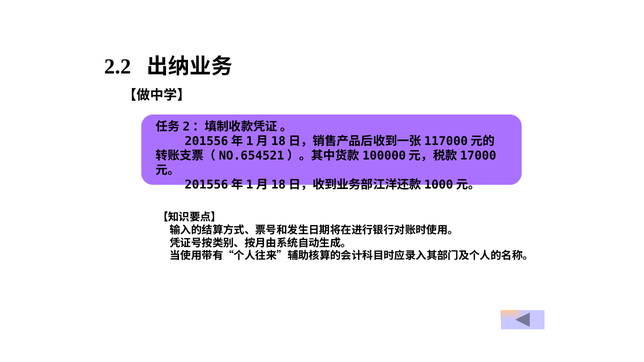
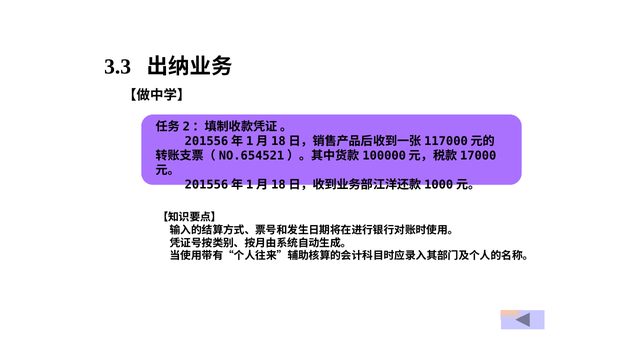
2.2: 2.2 -> 3.3 (118, 67)
